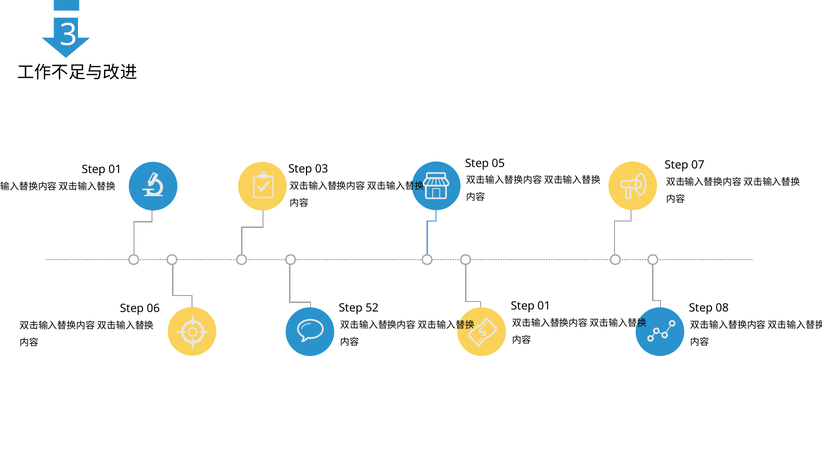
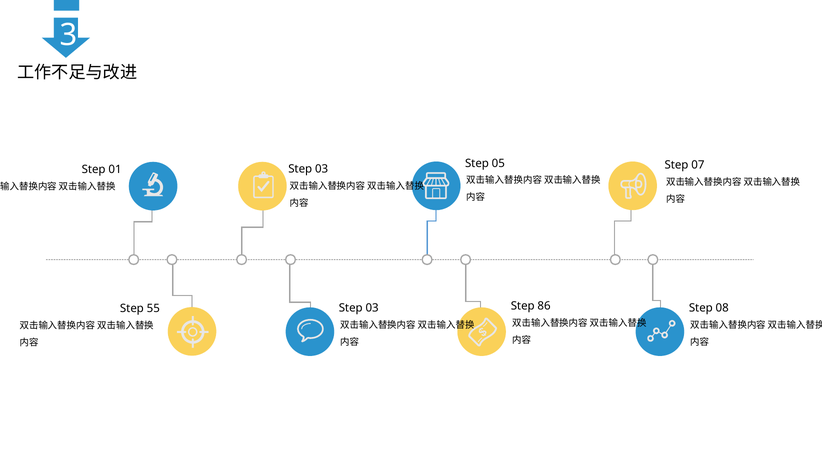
01: 01 -> 86 (544, 306)
52: 52 -> 03 (372, 308)
06: 06 -> 55 (153, 308)
